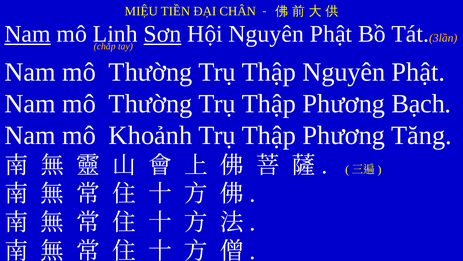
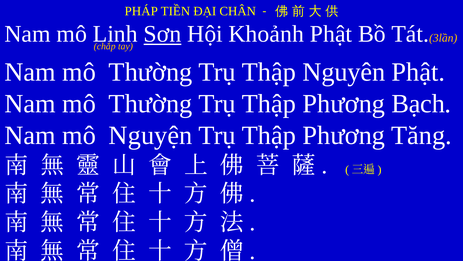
MIỆU: MIỆU -> PHÁP (141, 11)
Nam underline: present -> none (28, 34)
Hội Nguyên: Nguyên -> Khoảnh (266, 34)
Khoảnh: Khoảnh -> Nguyện (151, 135)
